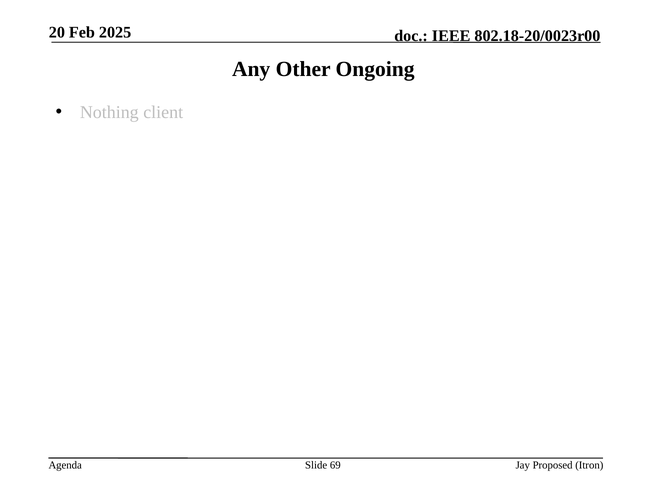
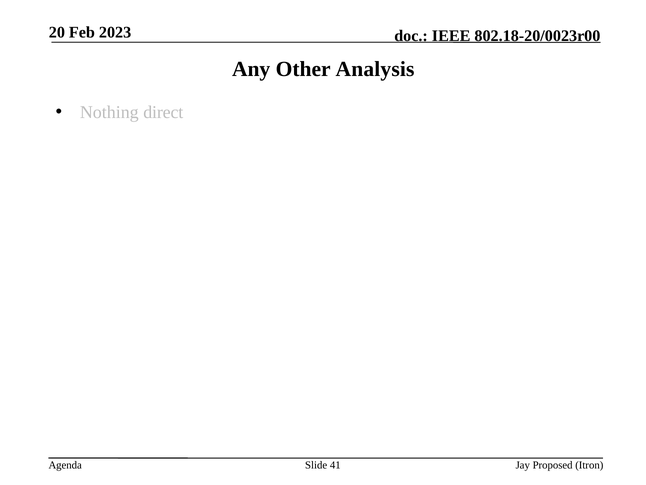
2025: 2025 -> 2023 (115, 32)
Ongoing: Ongoing -> Analysis (375, 69)
client: client -> direct (163, 112)
69: 69 -> 41 (335, 465)
